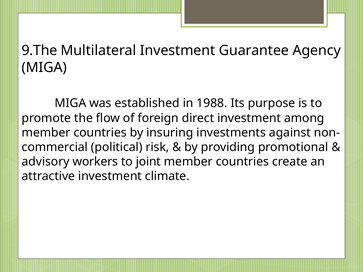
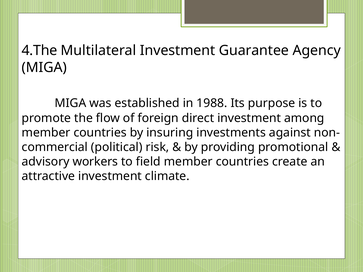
9.The: 9.The -> 4.The (39, 51)
joint: joint -> field (148, 162)
